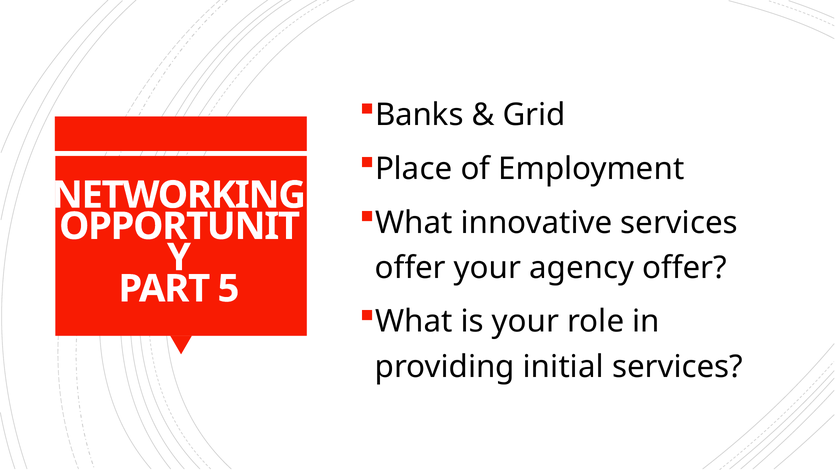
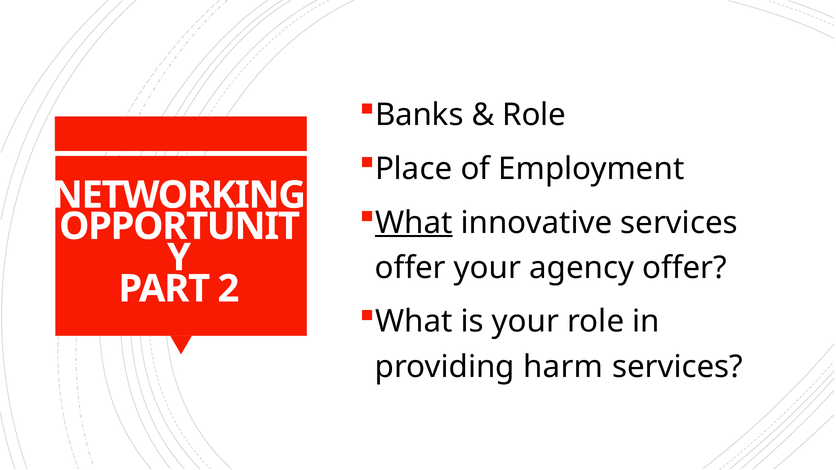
Grid: Grid -> Role (534, 115)
What underline: none -> present (414, 223)
5: 5 -> 2 (228, 289)
initial: initial -> harm (563, 367)
